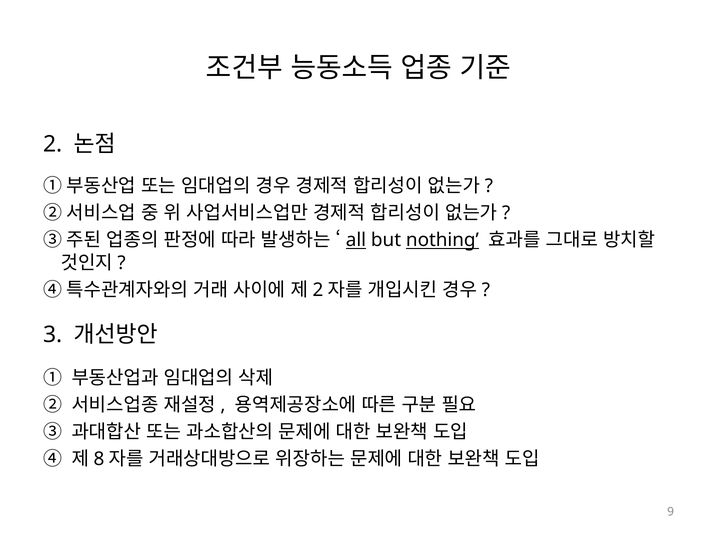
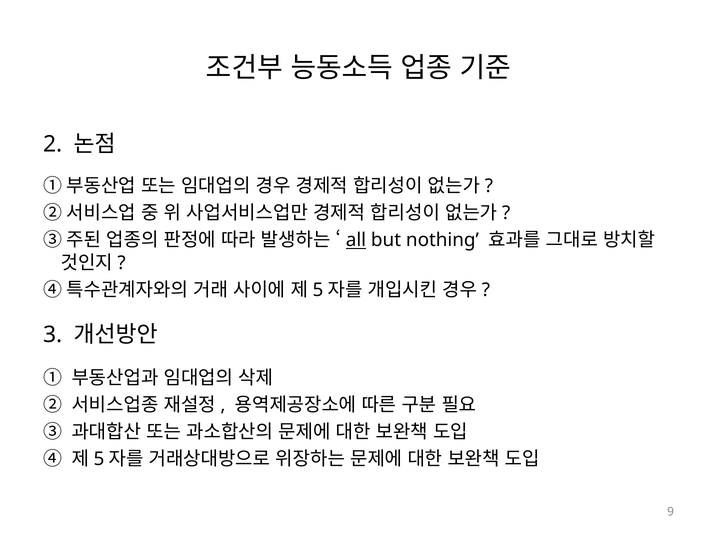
nothing underline: present -> none (442, 241)
2: 2 -> 5 (318, 290)
8: 8 -> 5 (99, 460)
